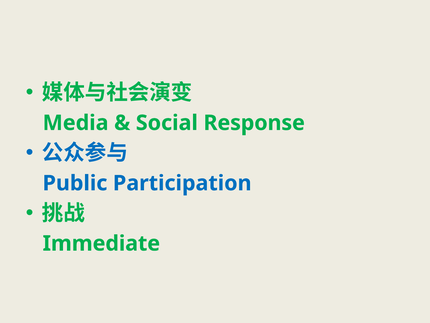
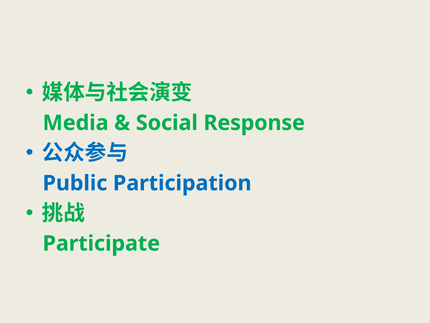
Immediate: Immediate -> Participate (101, 243)
